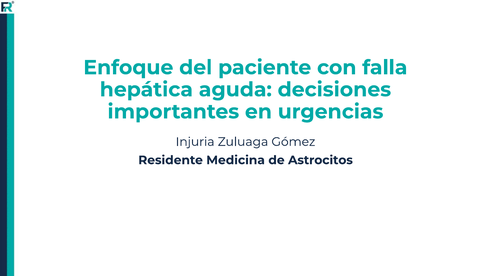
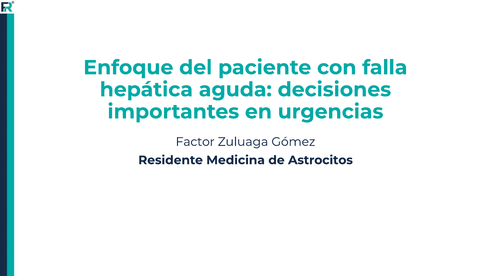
Injuria: Injuria -> Factor (195, 142)
